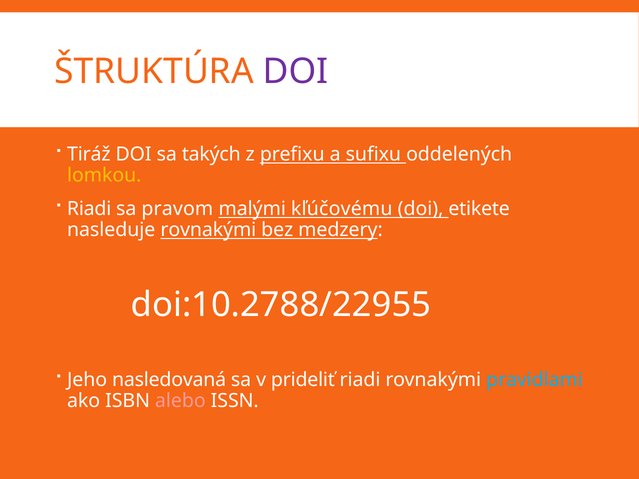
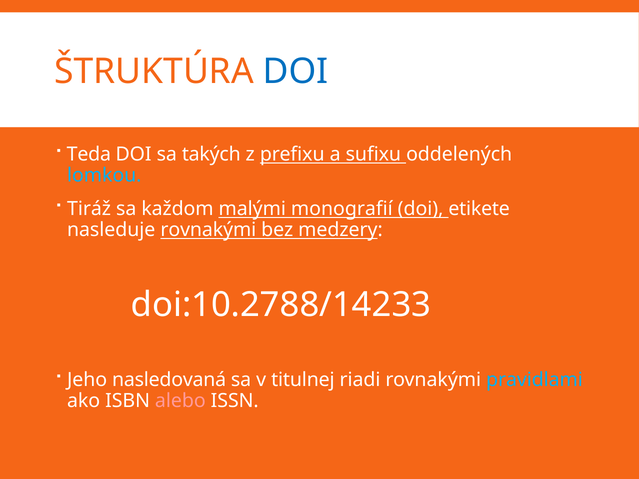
DOI colour: purple -> blue (296, 72)
Tiráž: Tiráž -> Teda (89, 154)
lomkou colour: yellow -> light blue (104, 175)
Riadi: Riadi -> Tiráž (89, 209)
pravom: pravom -> každom (177, 209)
kľúčovému: kľúčovému -> monografií (342, 209)
doi:10.2788/22955: doi:10.2788/22955 -> doi:10.2788/14233 (281, 305)
prideliť: prideliť -> titulnej (303, 380)
